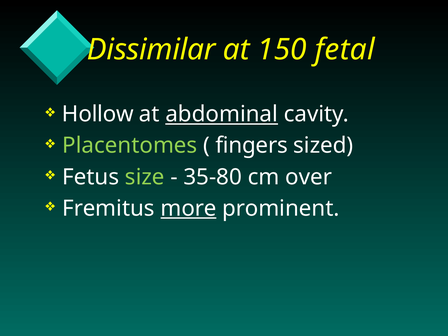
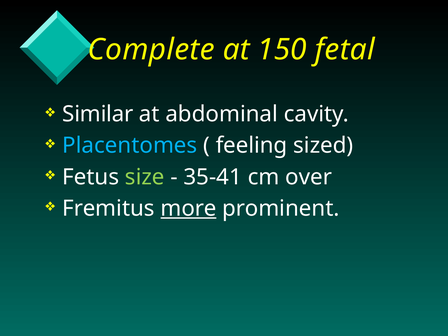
Dissimilar: Dissimilar -> Complete (151, 50)
Hollow: Hollow -> Similar (98, 114)
abdominal underline: present -> none (222, 114)
Placentomes colour: light green -> light blue (130, 146)
fingers: fingers -> feeling (252, 146)
35-80: 35-80 -> 35-41 (213, 177)
